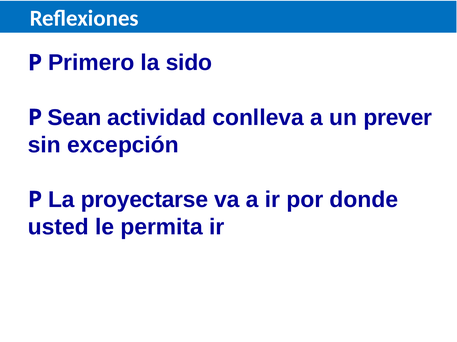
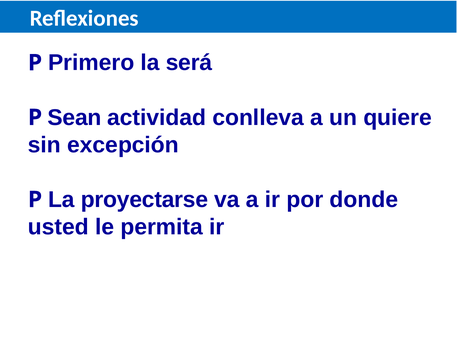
sido: sido -> será (189, 63)
prever: prever -> quiere (398, 118)
